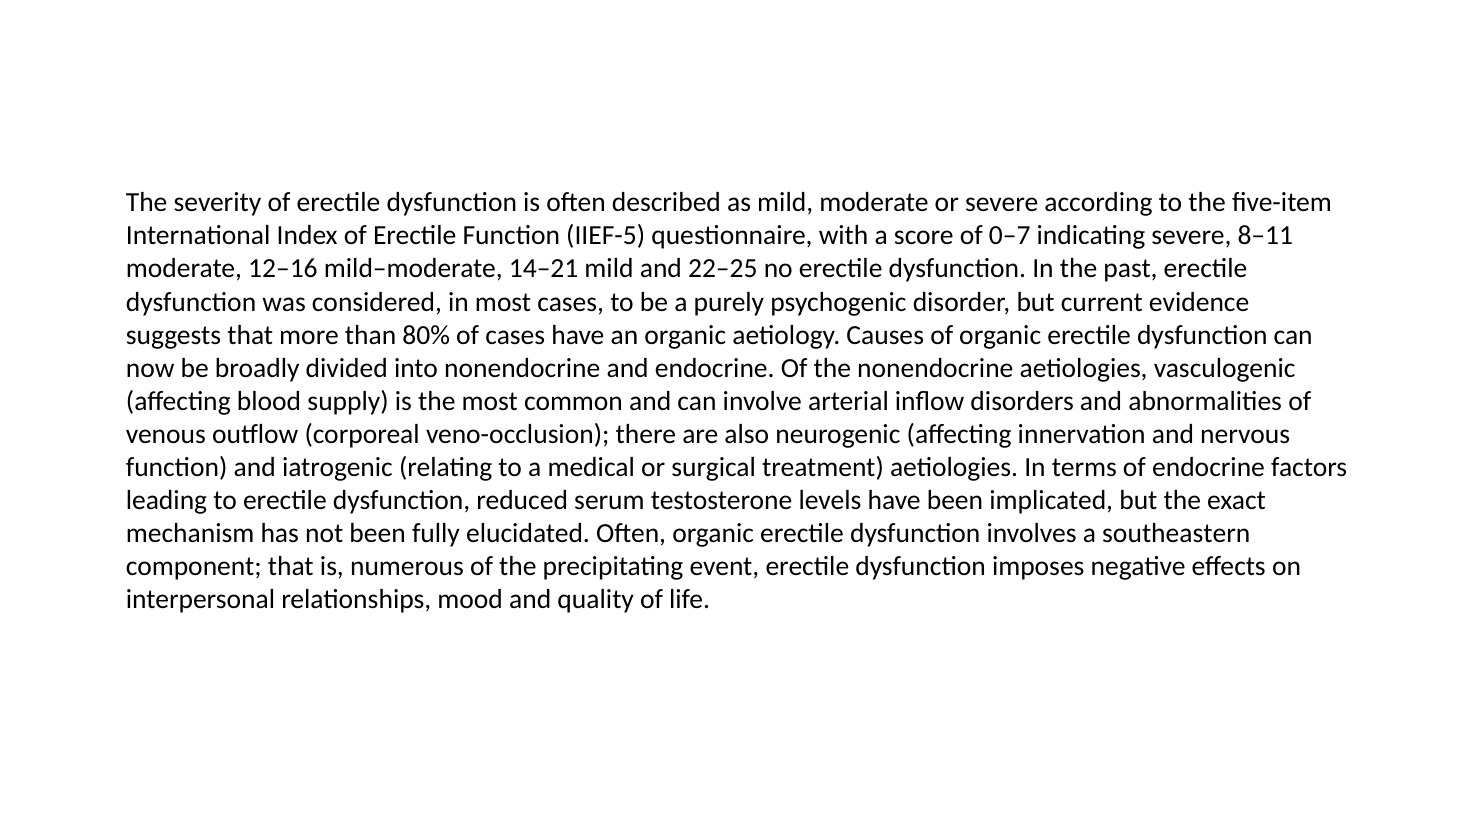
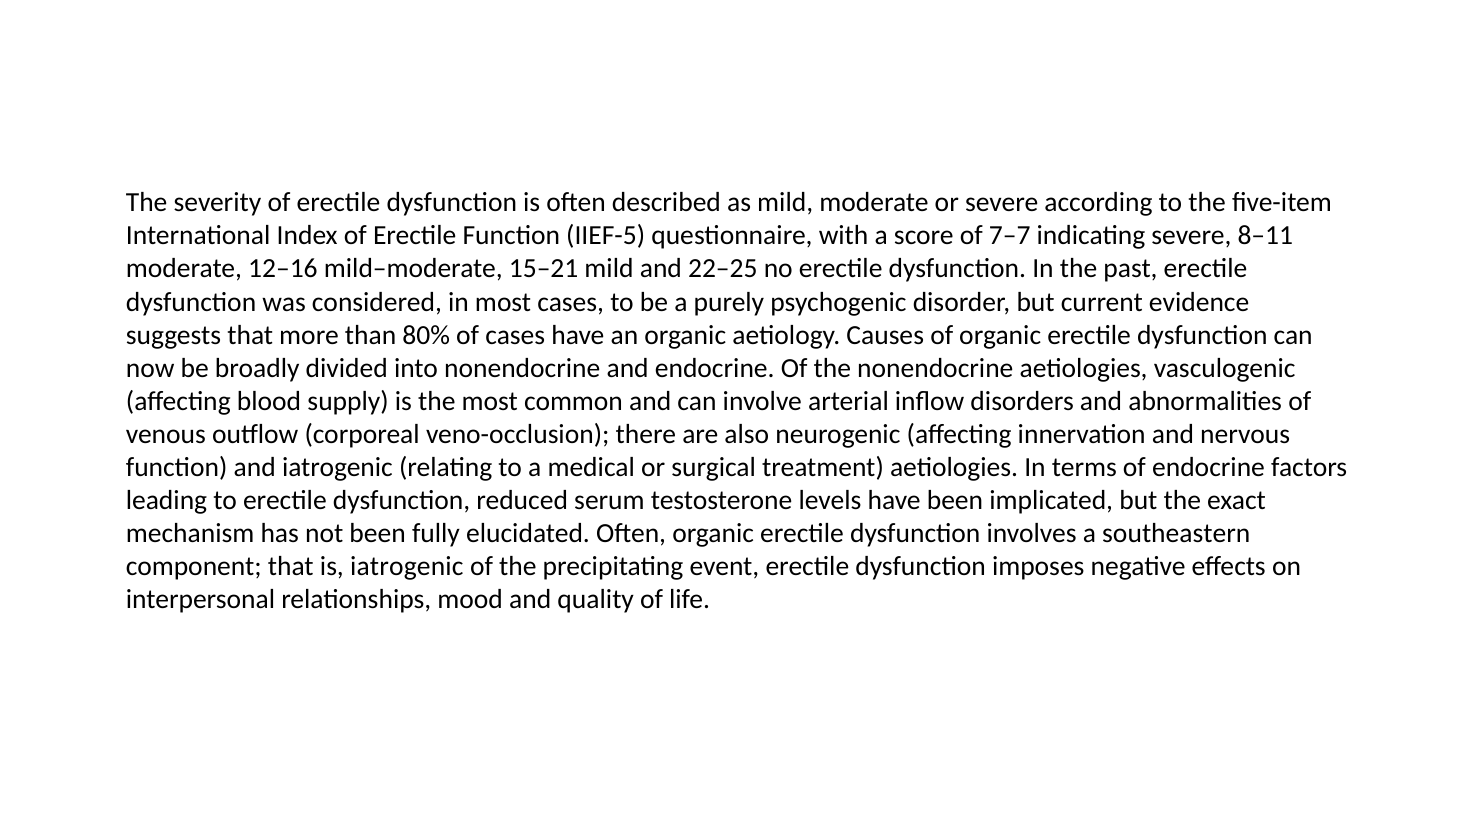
0–7: 0–7 -> 7–7 (1010, 236)
14–21: 14–21 -> 15–21 (544, 269)
is numerous: numerous -> iatrogenic (407, 566)
